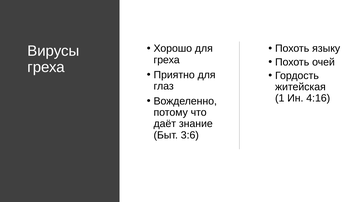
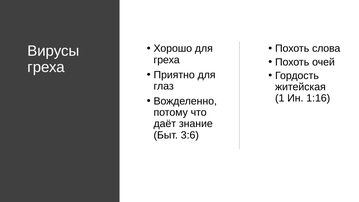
языку: языку -> слова (326, 49)
4:16: 4:16 -> 1:16 (318, 98)
